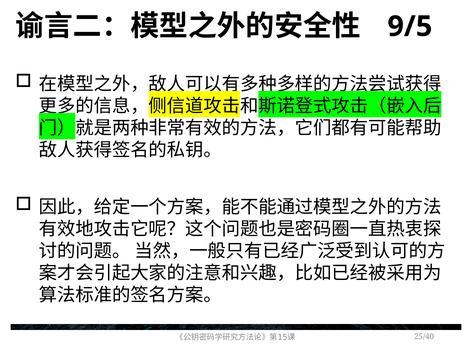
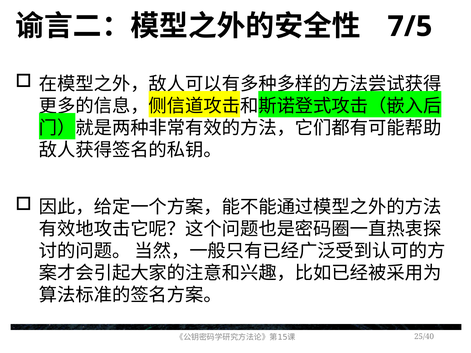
9/5: 9/5 -> 7/5 (410, 26)
